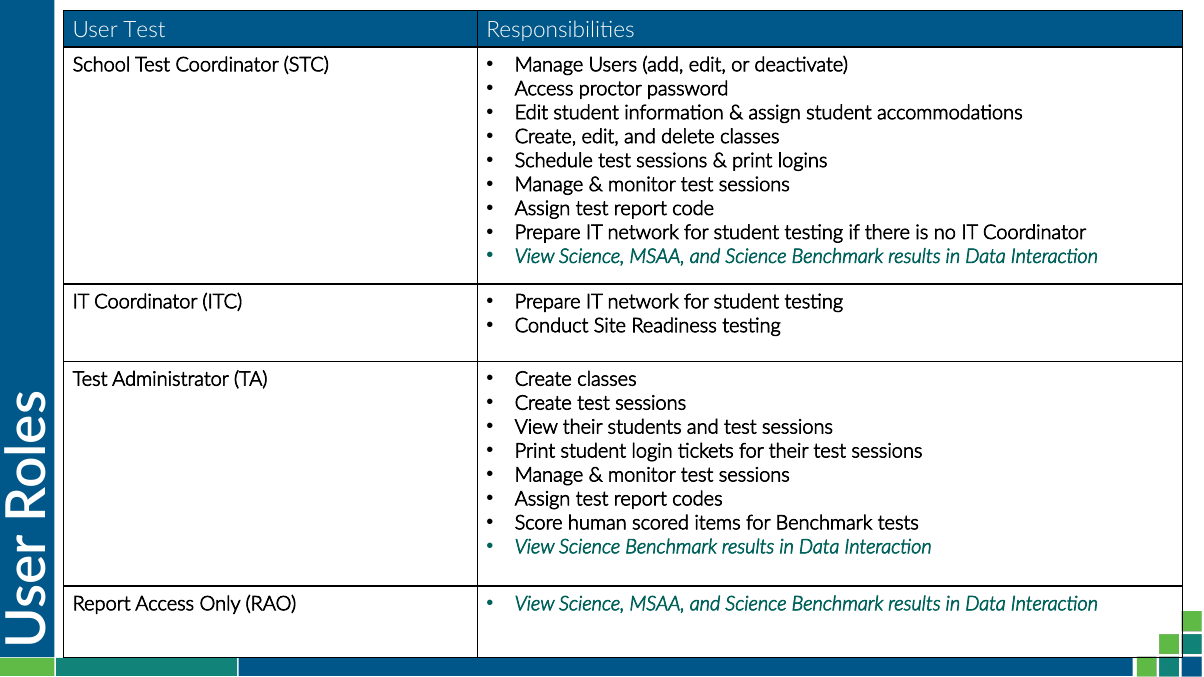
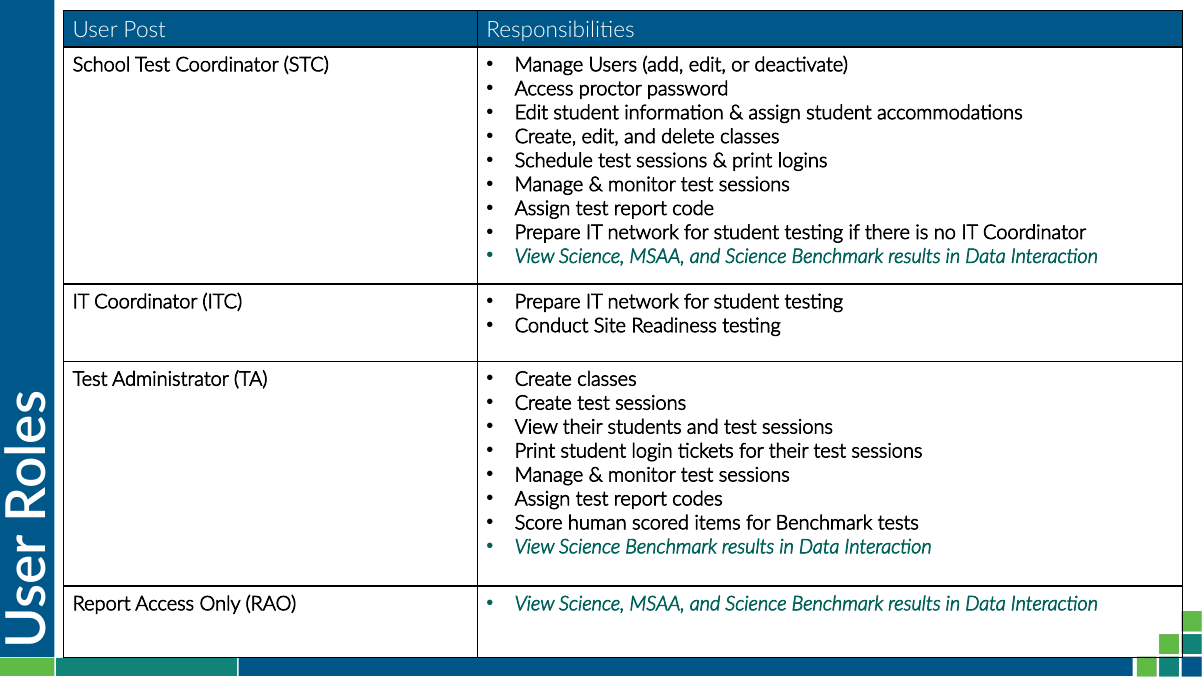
User Test: Test -> Post (145, 30)
